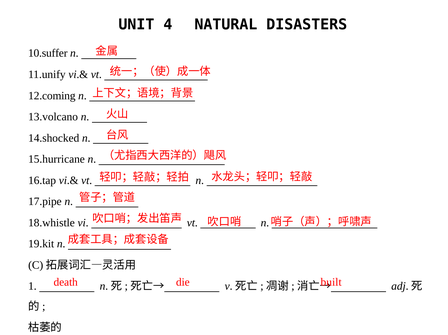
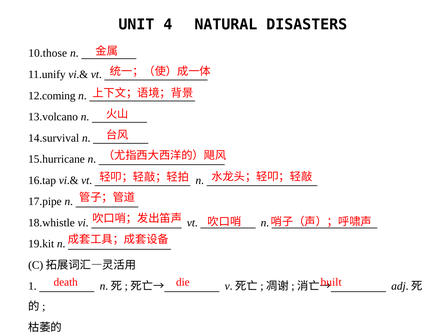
10.suffer: 10.suffer -> 10.those (48, 53)
14.shocked: 14.shocked -> 14.survival (54, 138)
